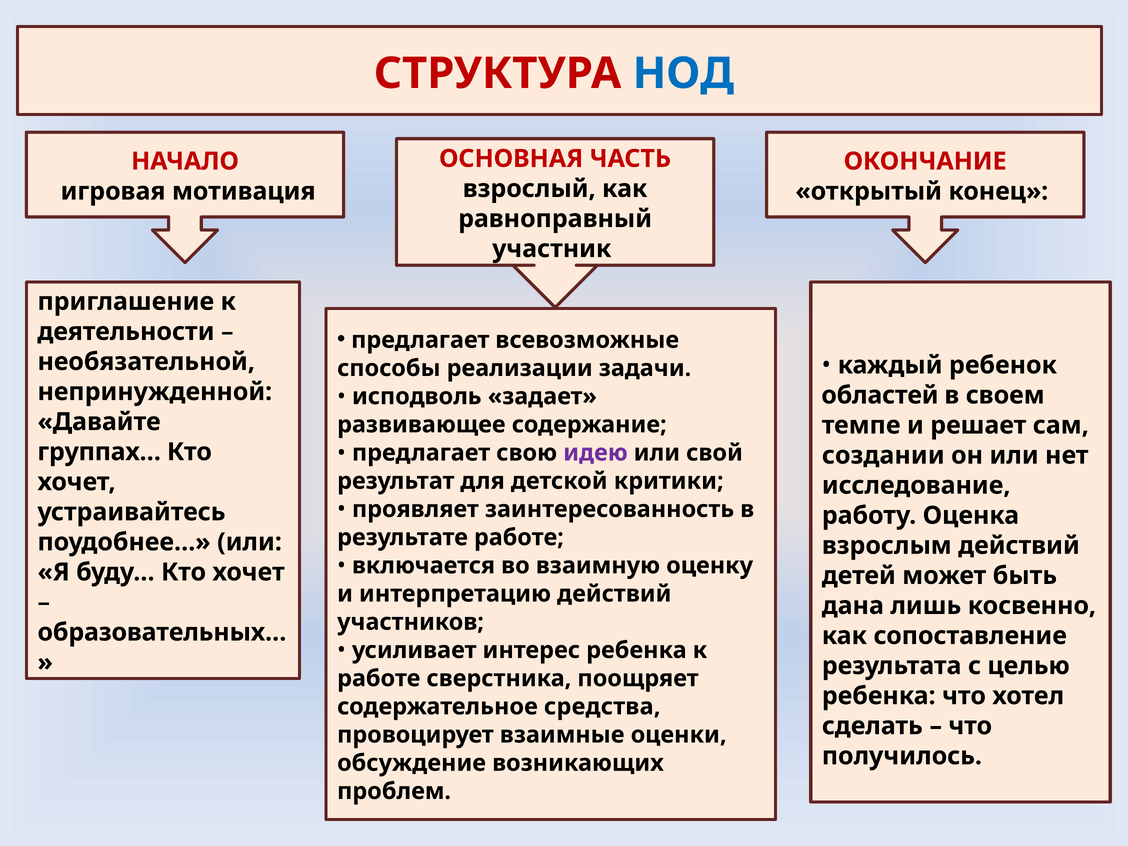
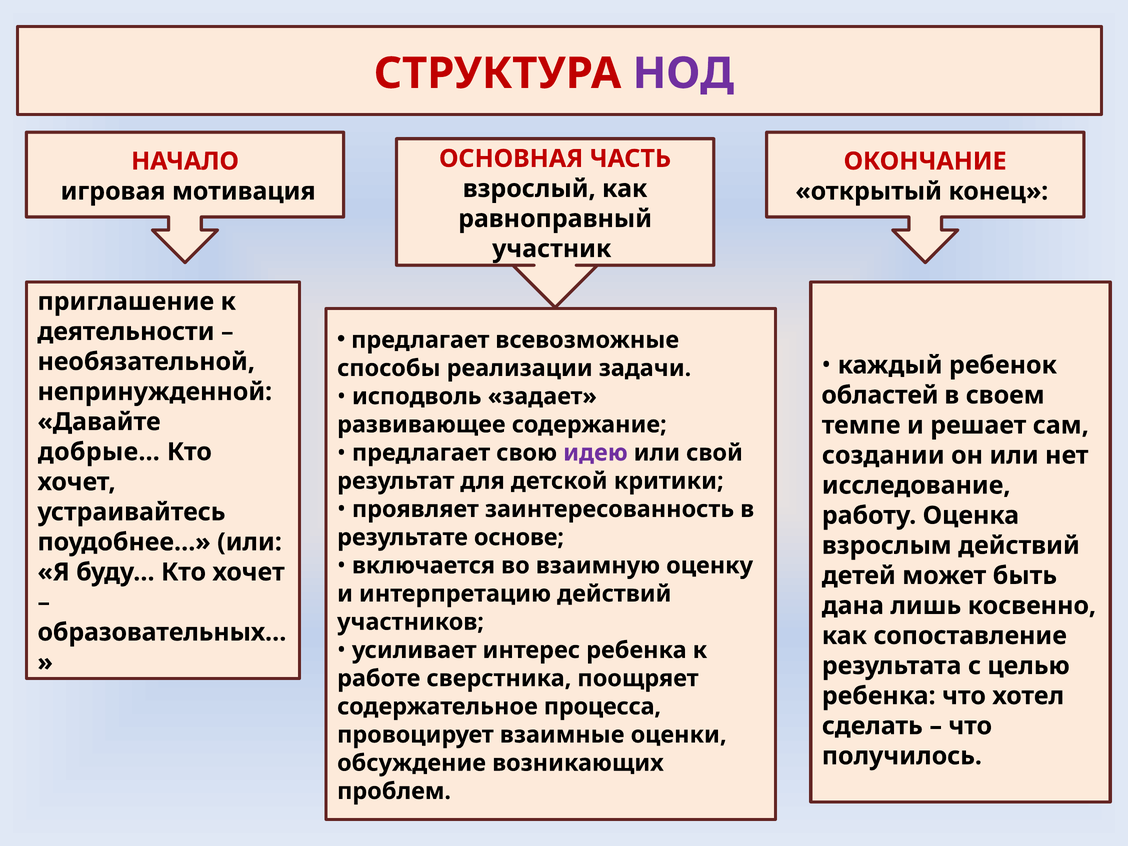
НОД colour: blue -> purple (683, 73)
группах…: группах… -> добрые… (99, 452)
результате работе: работе -> основе (519, 537)
средства: средства -> процесса (602, 707)
